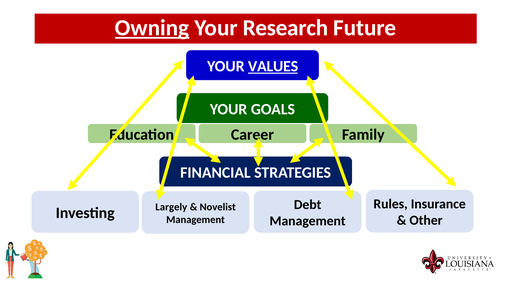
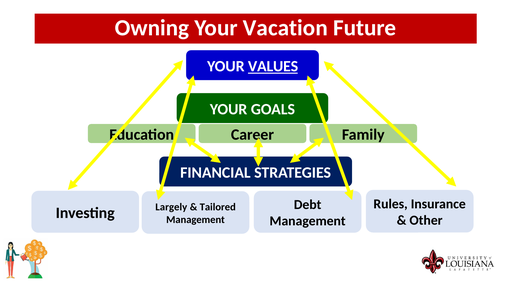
Owning underline: present -> none (152, 28)
Research: Research -> Vacation (285, 28)
Novelist: Novelist -> Tailored (218, 207)
